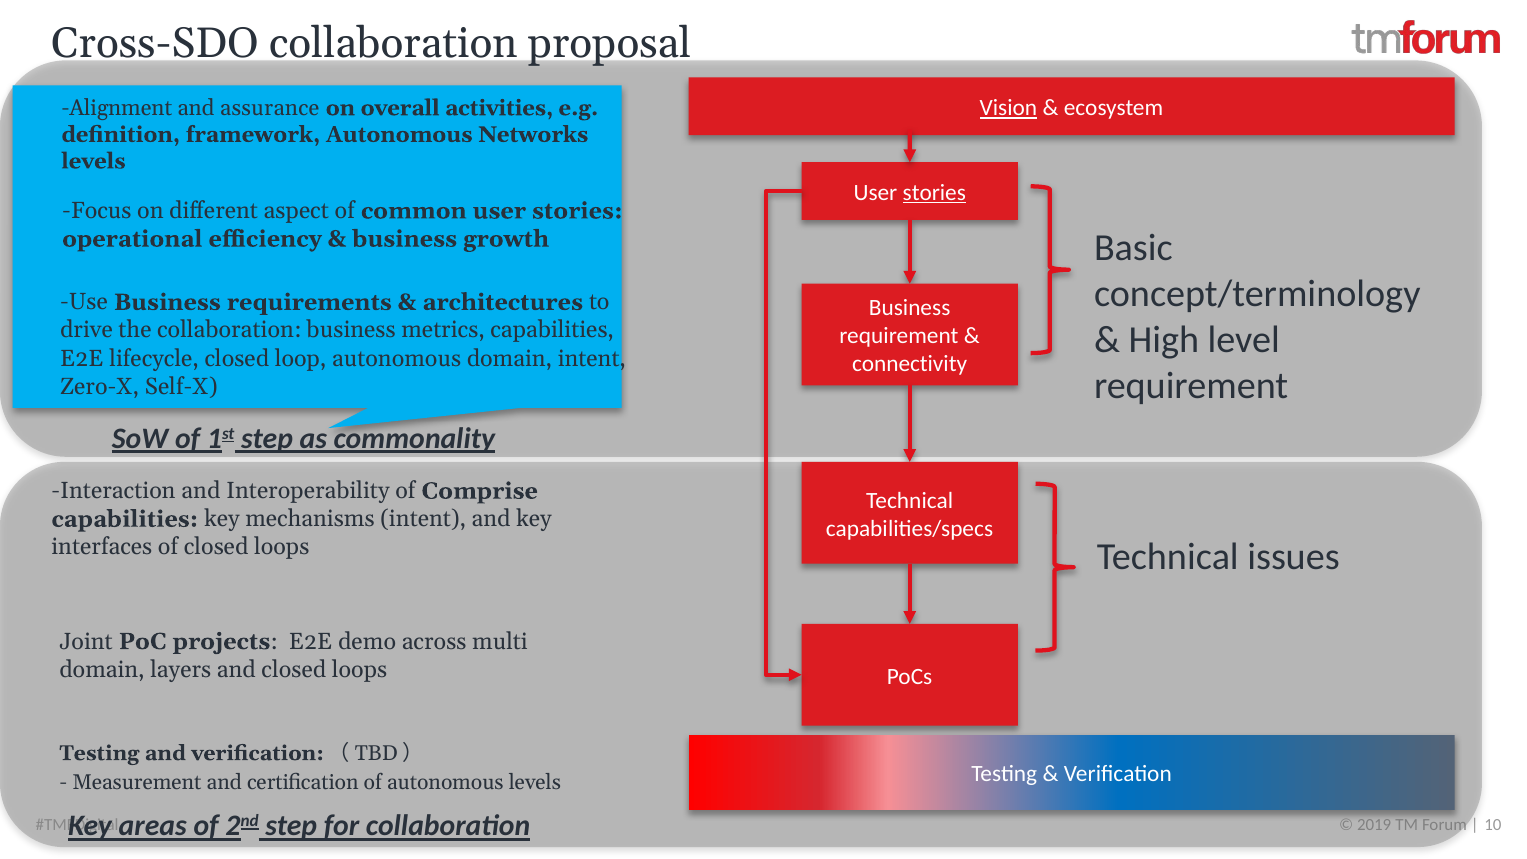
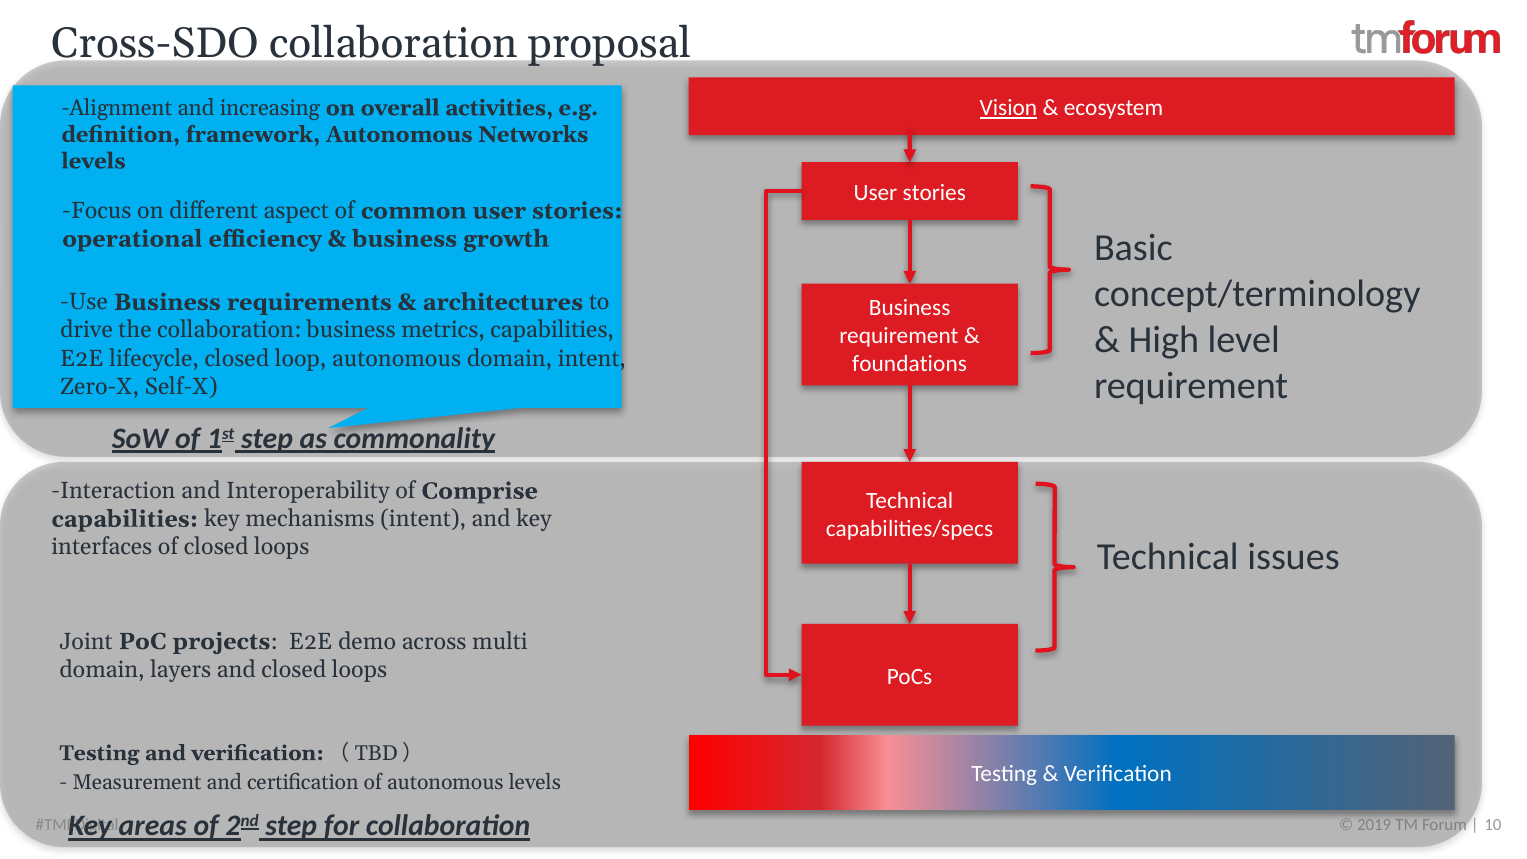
assurance: assurance -> increasing (270, 108)
stories underline: present -> none (934, 193)
connectivity: connectivity -> foundations (910, 364)
